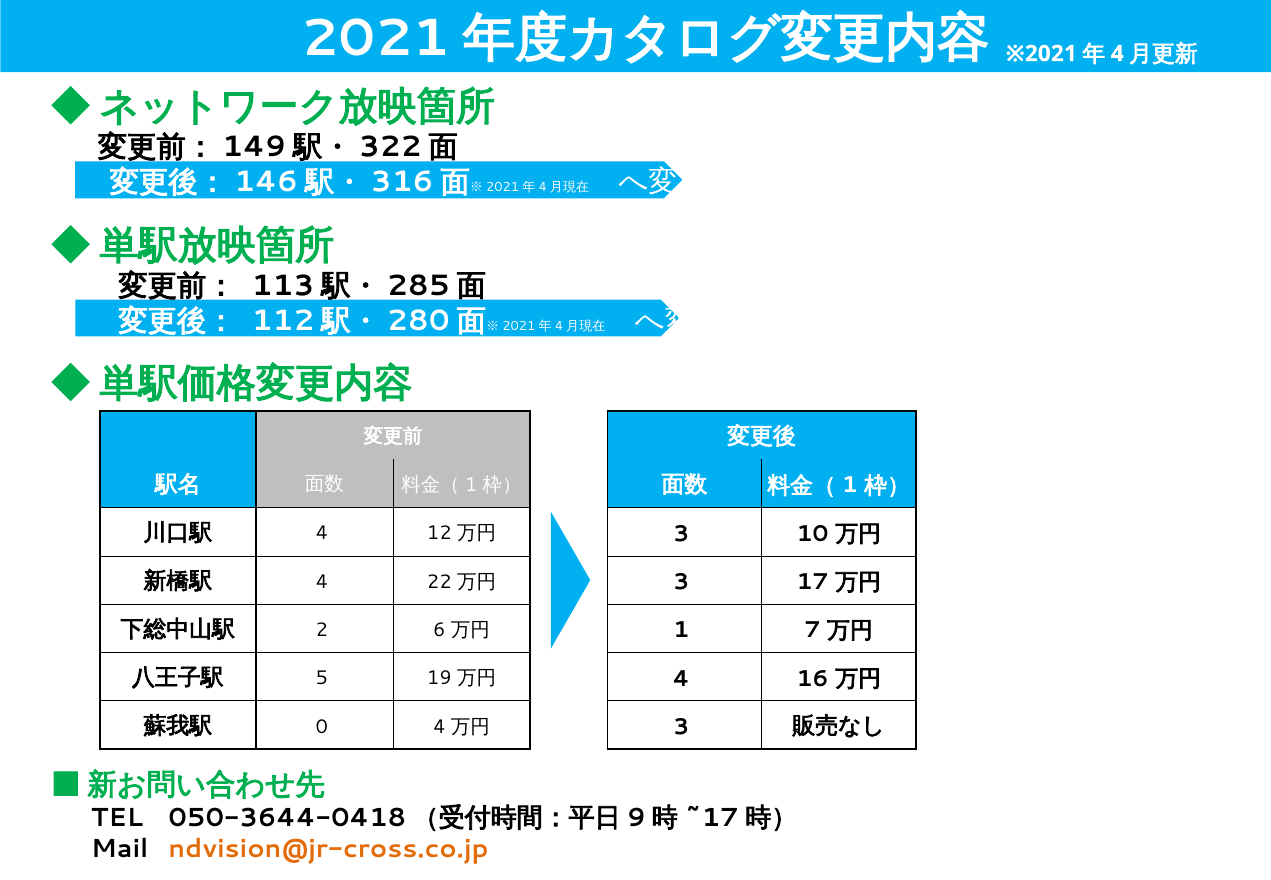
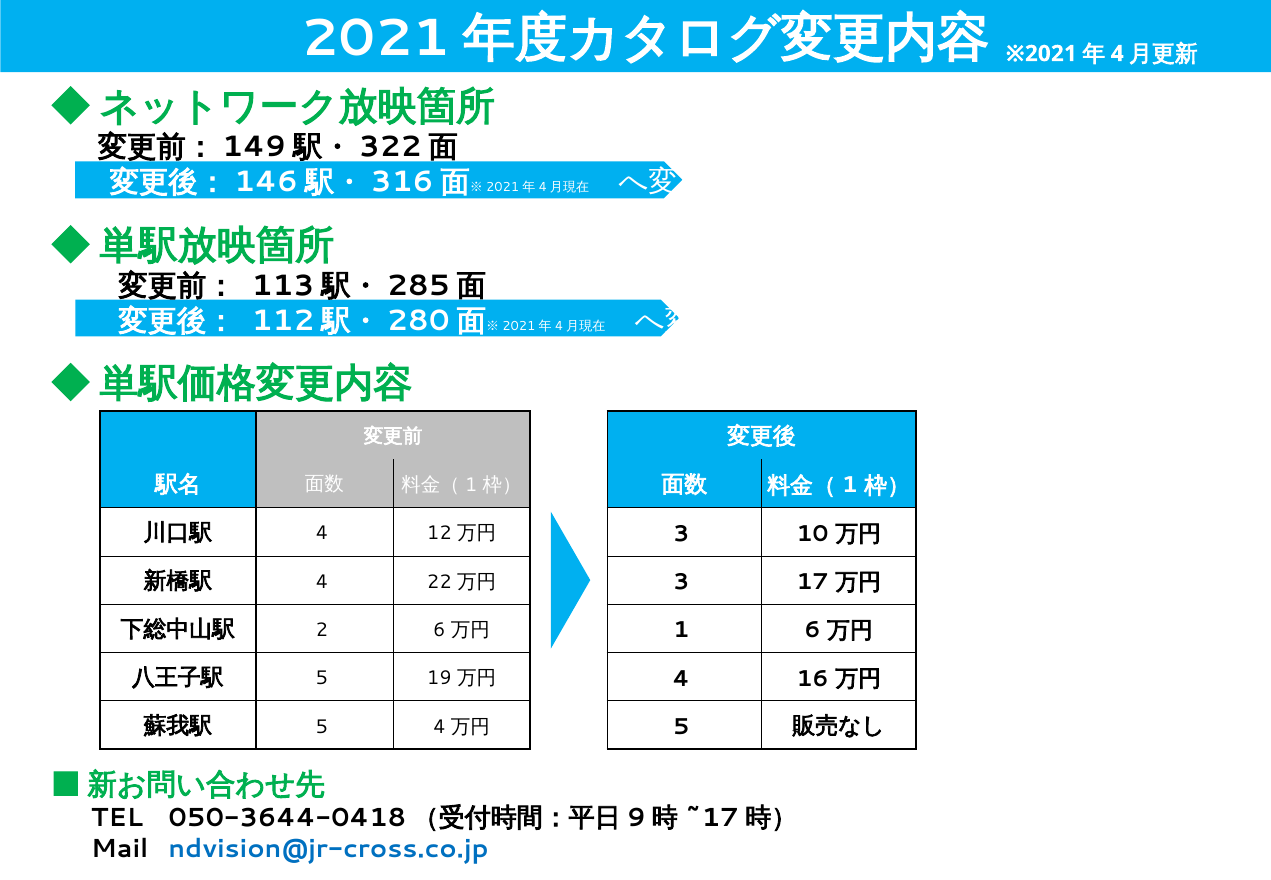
1 7: 7 -> 6 (813, 630)
0: 0 -> 5 (322, 726)
3: 3 -> 5 (681, 727)
ndvision@jr-cross.co.jp colour: orange -> blue (329, 849)
